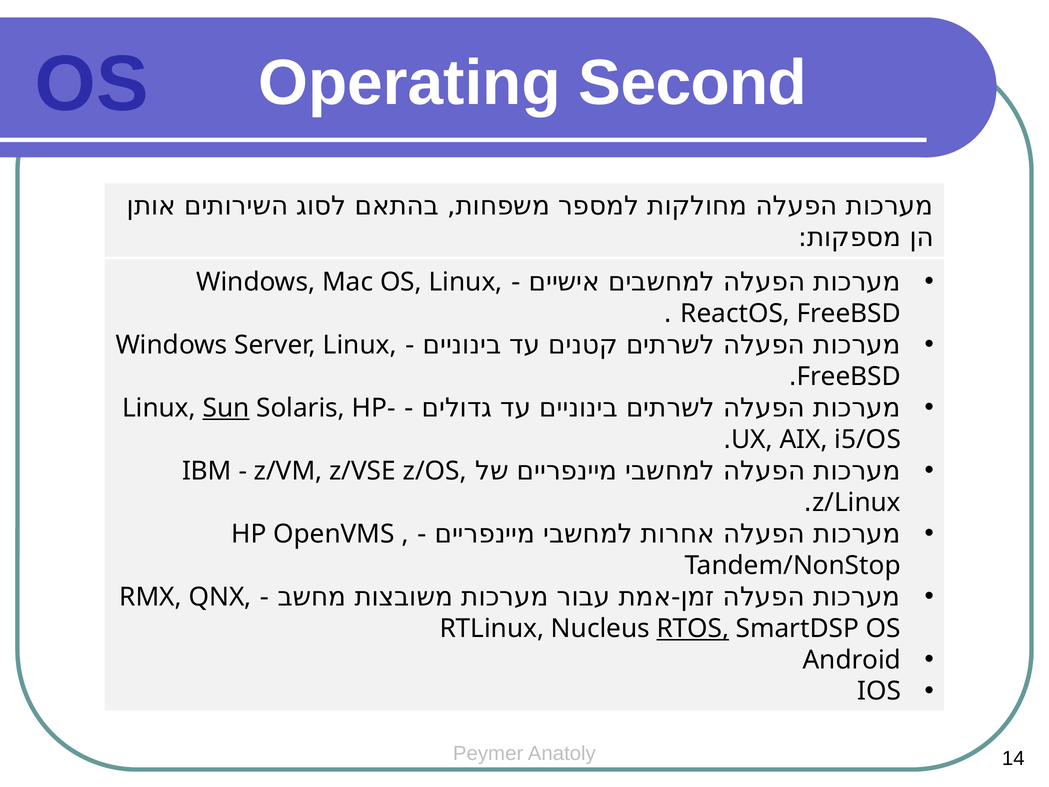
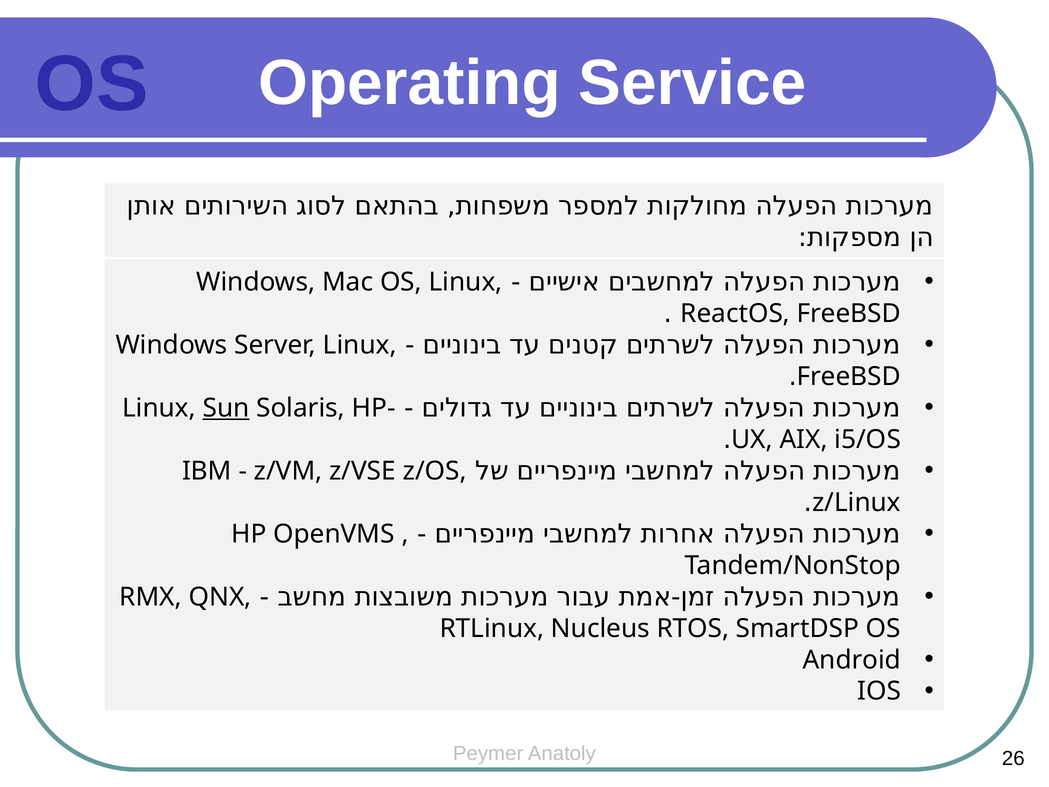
Second: Second -> Service (692, 83)
RTOS underline: present -> none (693, 628)
14: 14 -> 26 (1013, 758)
